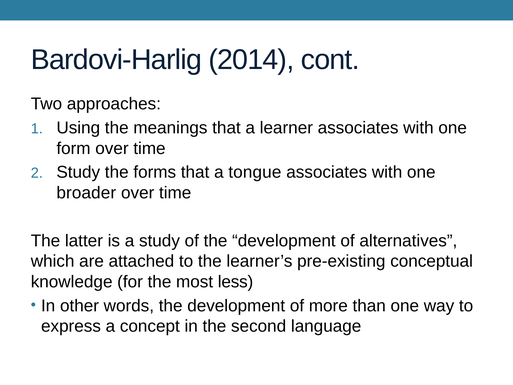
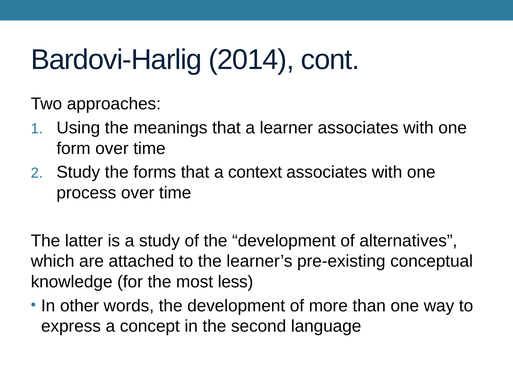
tongue: tongue -> context (255, 172)
broader: broader -> process (86, 193)
